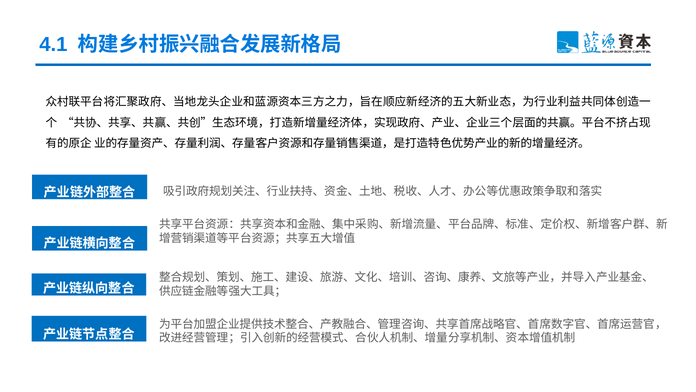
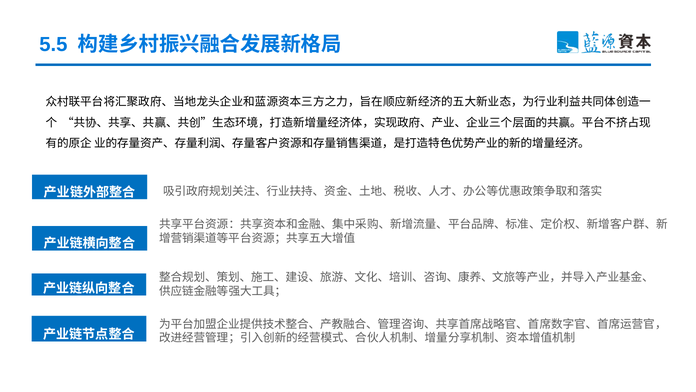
4.1: 4.1 -> 5.5 (53, 44)
